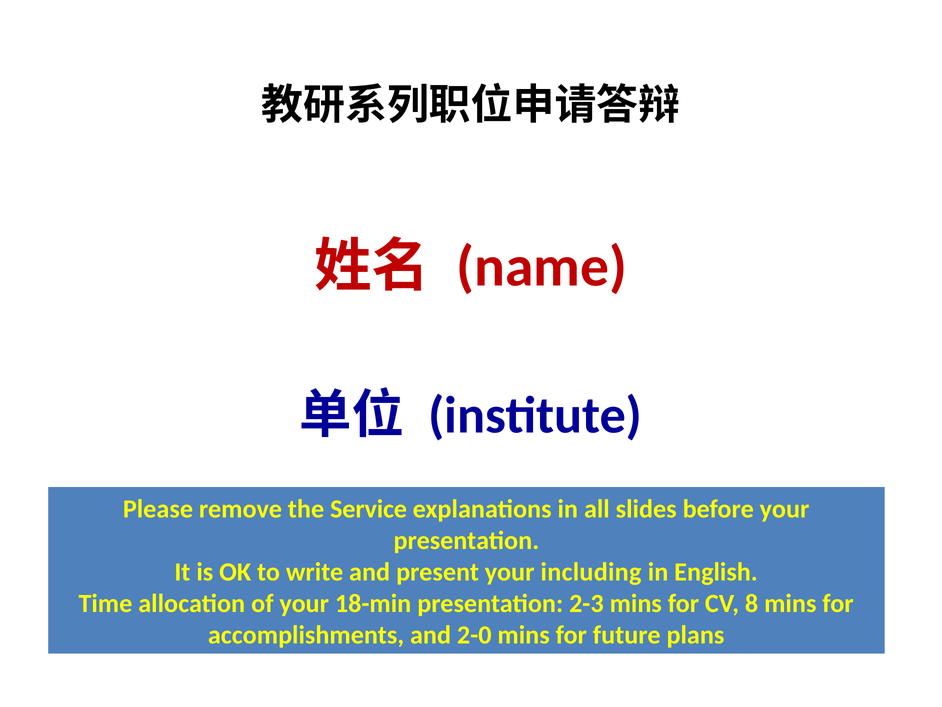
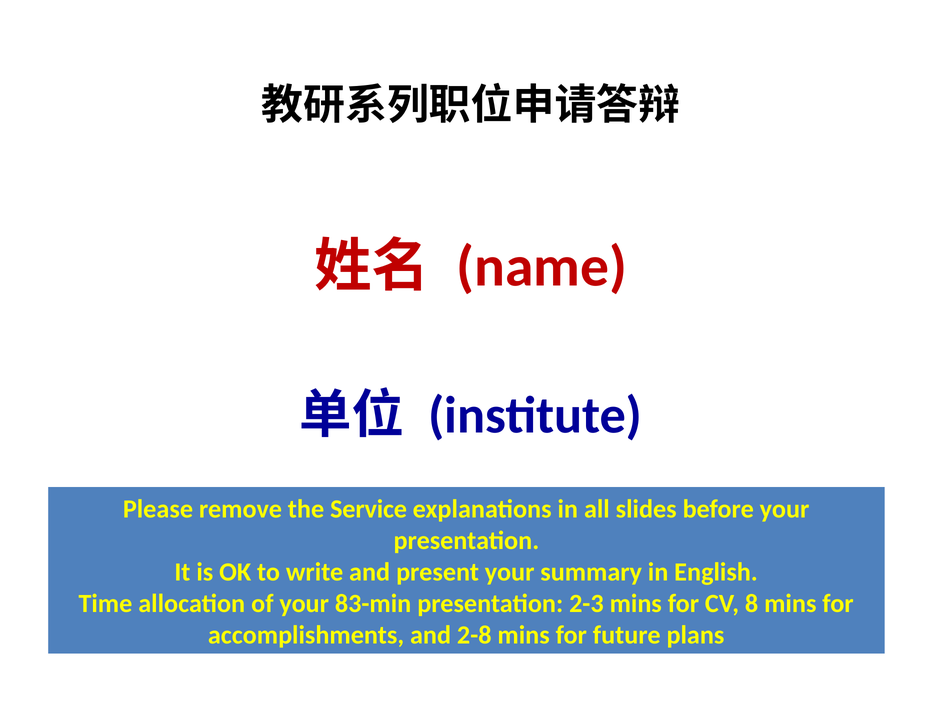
including: including -> summary (591, 572)
18-min: 18-min -> 83-min (373, 603)
2-0: 2-0 -> 2-8 (474, 635)
